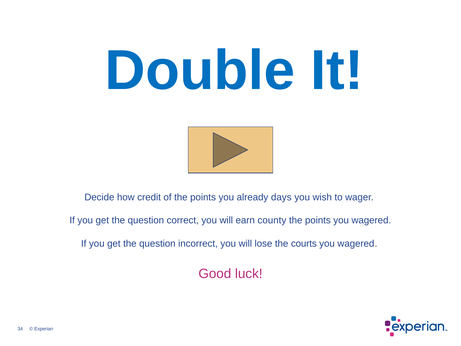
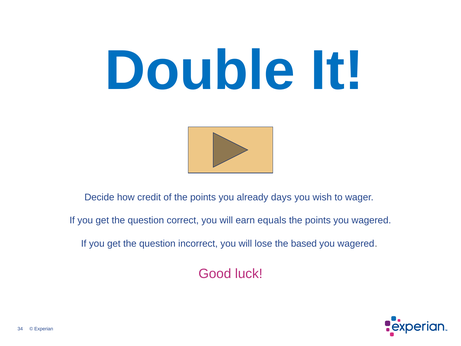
county: county -> equals (272, 220)
courts: courts -> based (304, 243)
